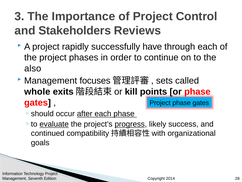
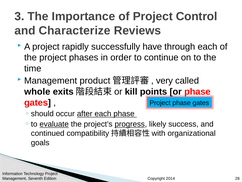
Stakeholders: Stakeholders -> Characterize (75, 30)
also: also -> time (33, 68)
focuses: focuses -> product (95, 81)
sets: sets -> very (164, 81)
